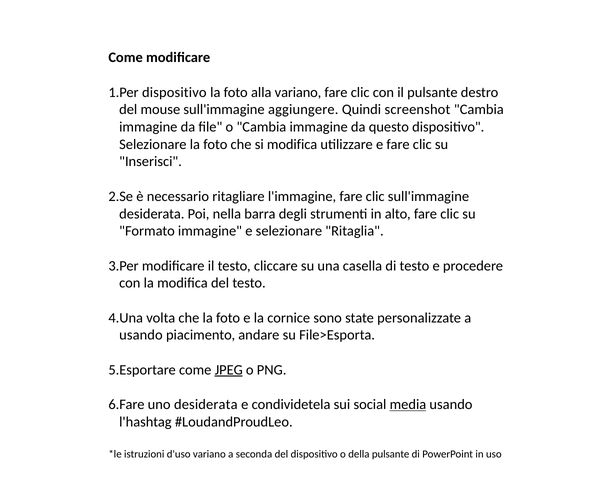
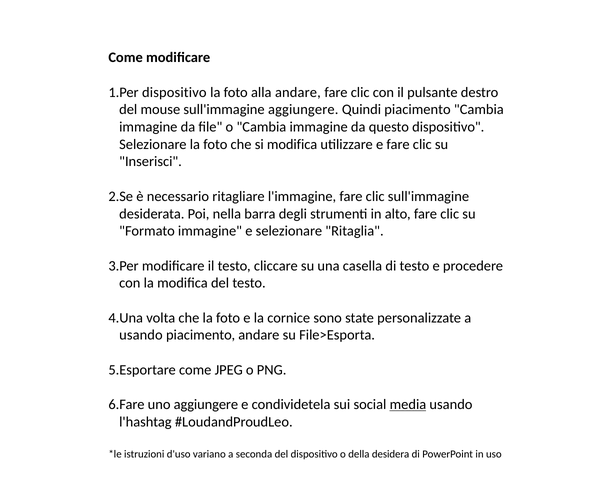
alla variano: variano -> andare (298, 92)
Quindi screenshot: screenshot -> piacimento (418, 110)
JPEG underline: present -> none (229, 370)
uno desiderata: desiderata -> aggiungere (206, 404)
della pulsante: pulsante -> desidera (391, 454)
